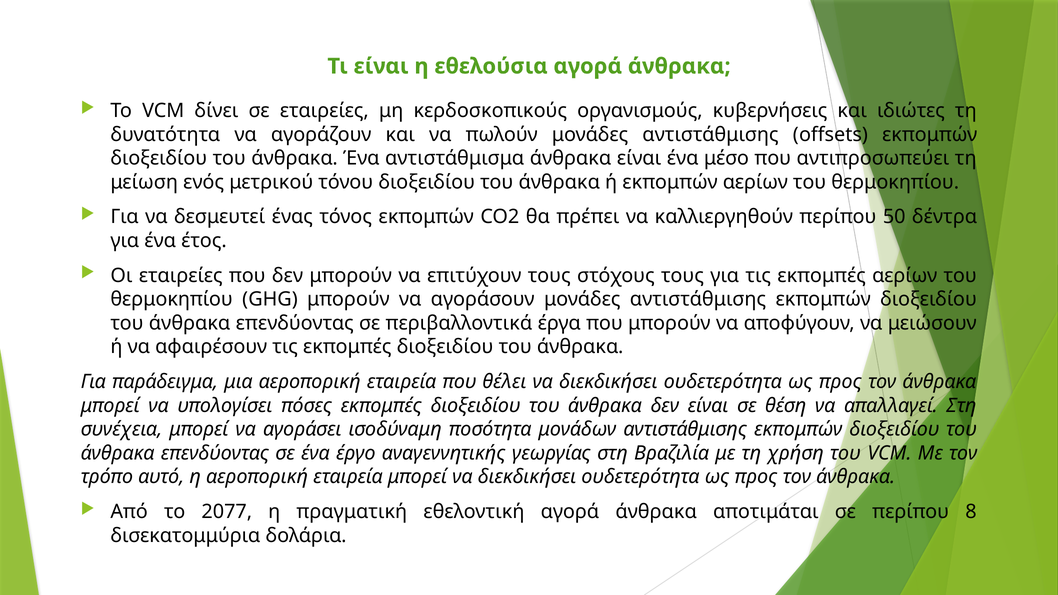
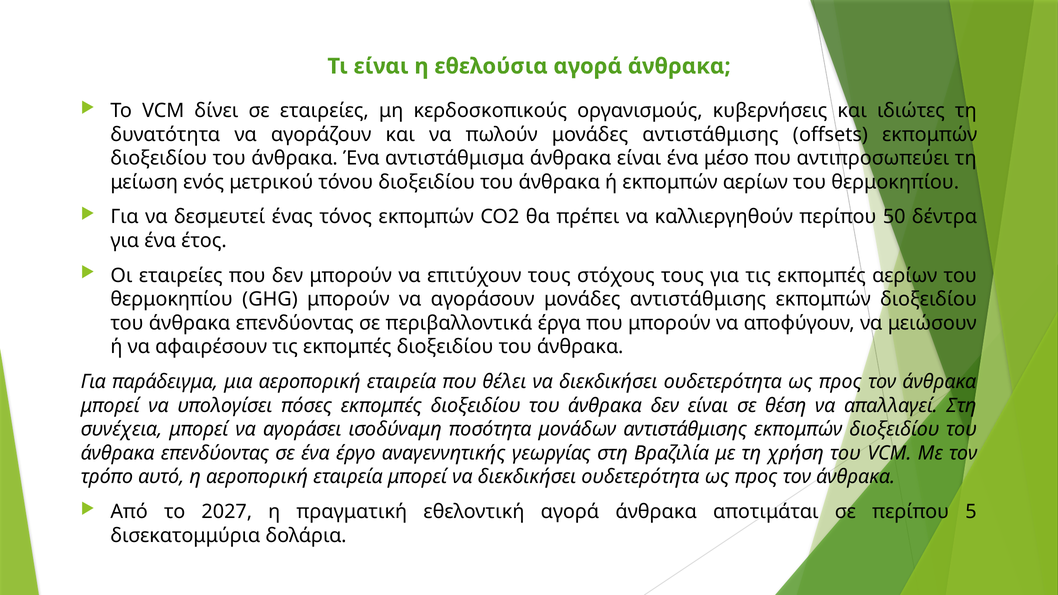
2077: 2077 -> 2027 (227, 512)
8: 8 -> 5 (971, 512)
